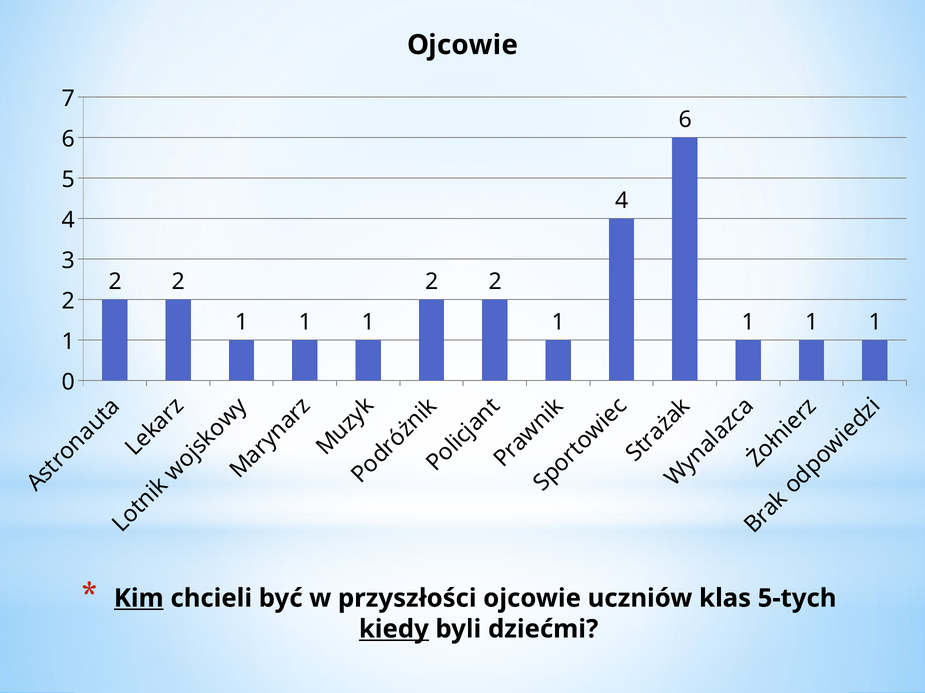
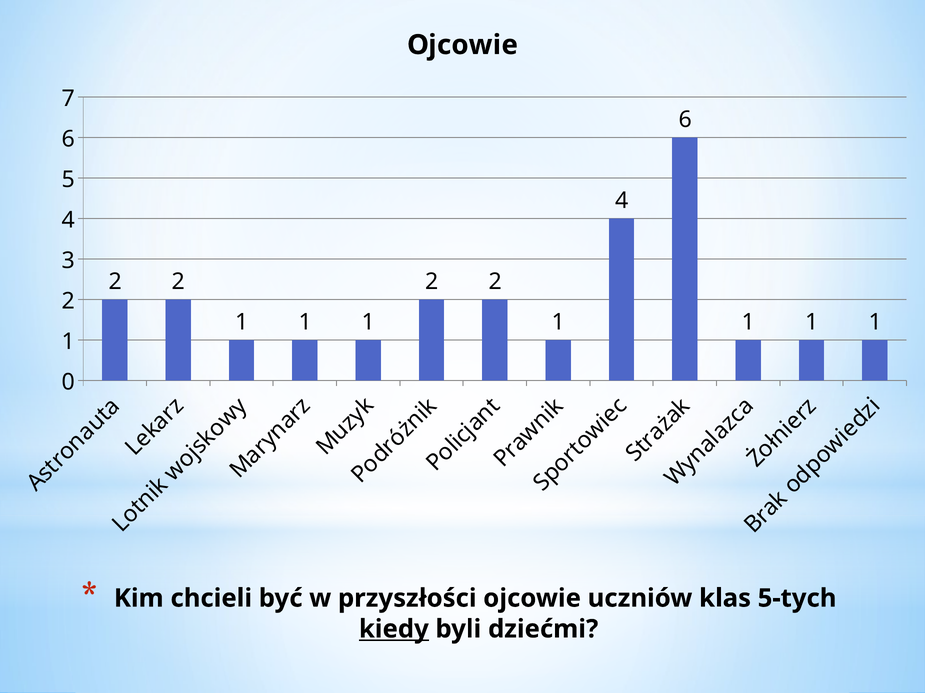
Kim underline: present -> none (139, 599)
